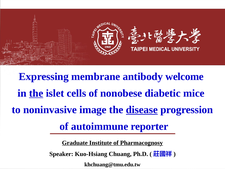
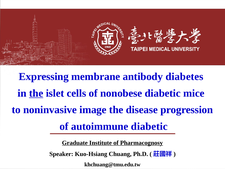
welcome: welcome -> diabetes (184, 76)
disease underline: present -> none (142, 110)
autoimmune reporter: reporter -> diabetic (149, 126)
